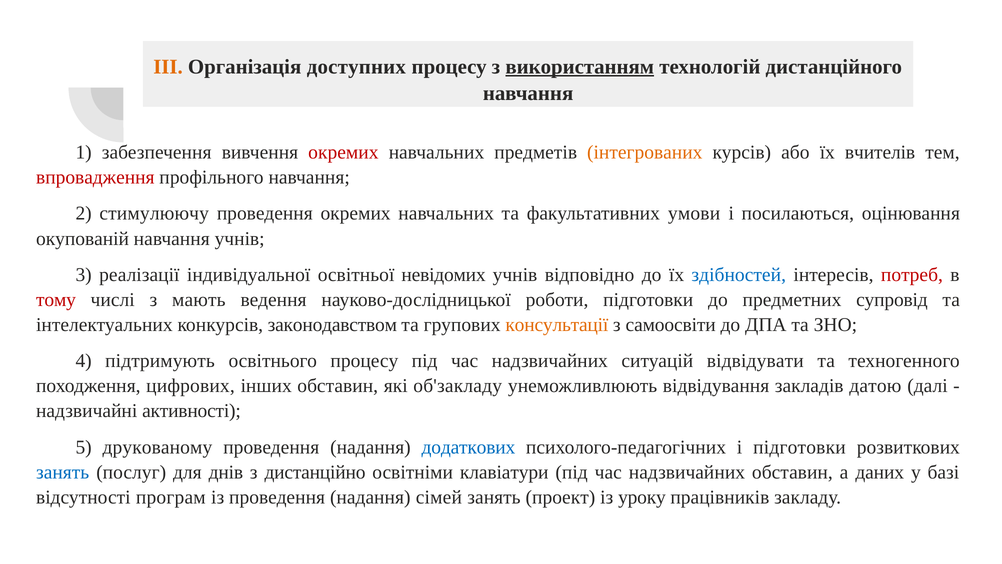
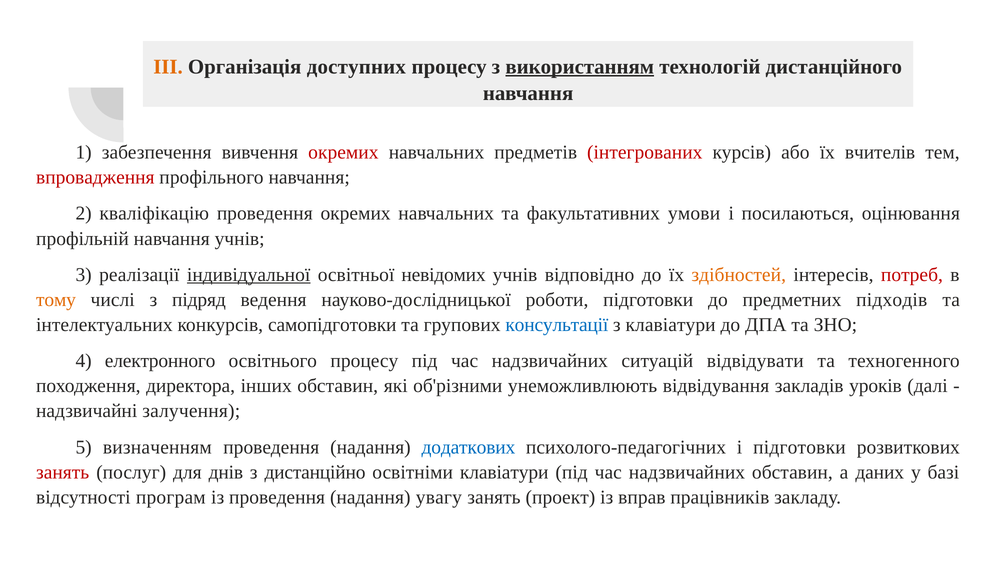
інтегрованих colour: orange -> red (645, 152)
стимулюючу: стимулюючу -> кваліфікацію (154, 213)
окупованій: окупованій -> профільній (82, 238)
індивідуальної underline: none -> present (249, 275)
здібностей colour: blue -> orange (739, 275)
тому colour: red -> orange (56, 300)
мають: мають -> підряд (199, 300)
супровід: супровід -> підходів (892, 300)
законодавством: законодавством -> самопідготовки (332, 325)
консультації colour: orange -> blue (557, 325)
з самоосвіти: самоосвіти -> клавіатури (671, 325)
підтримують: підтримують -> електронного (160, 361)
цифрових: цифрових -> директора (191, 386)
об'закладу: об'закладу -> об'різними (458, 386)
датою: датою -> уроків (876, 386)
активності: активності -> залучення (191, 411)
друкованому: друкованому -> визначенням (157, 447)
занять colour: blue -> red (63, 472)
сімей: сімей -> увагу (439, 497)
уроку: уроку -> вправ (642, 497)
